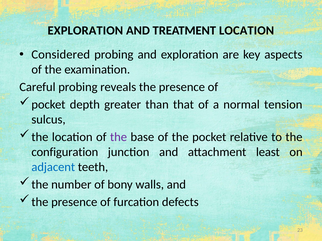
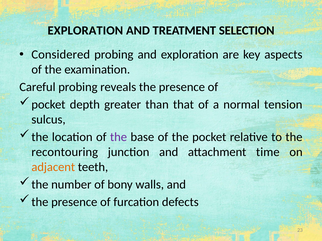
TREATMENT LOCATION: LOCATION -> SELECTION (247, 31)
configuration: configuration -> recontouring (65, 152)
least: least -> time (268, 152)
adjacent colour: blue -> orange (53, 167)
